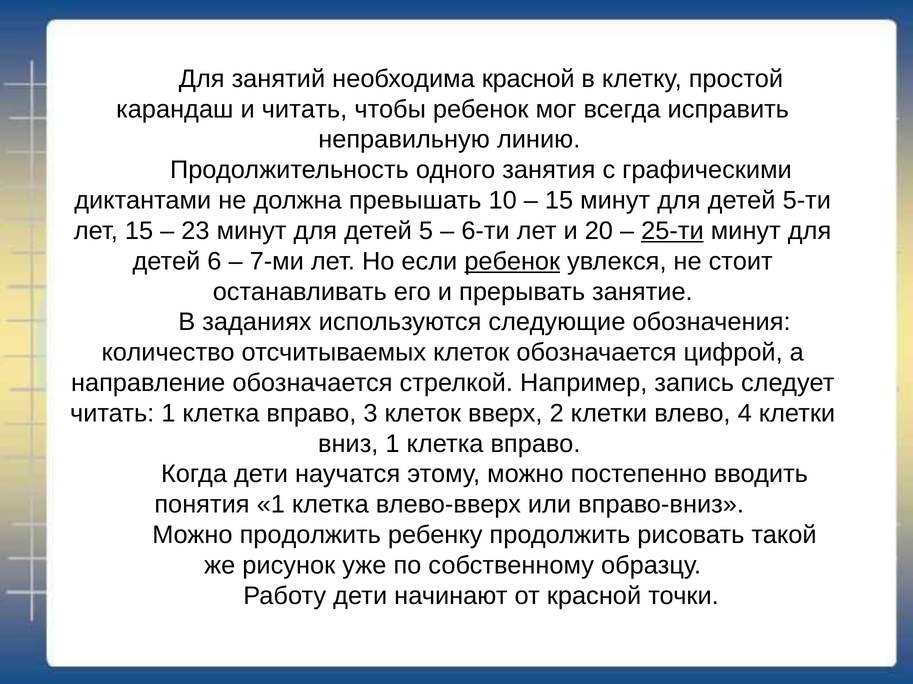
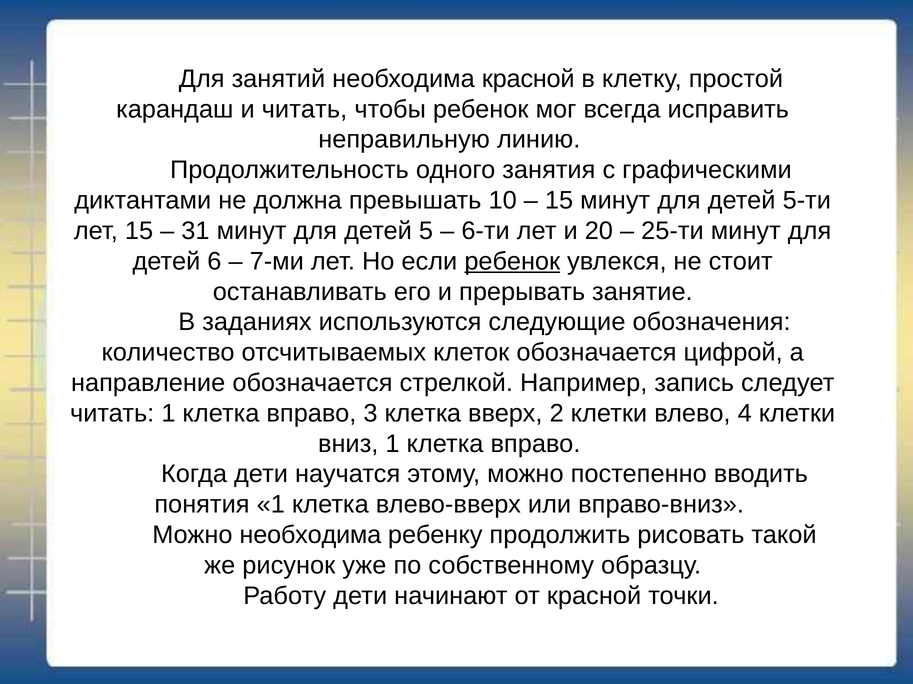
23: 23 -> 31 (195, 231)
25-ти underline: present -> none (672, 231)
3 клеток: клеток -> клетка (423, 414)
Можно продолжить: продолжить -> необходима (310, 536)
